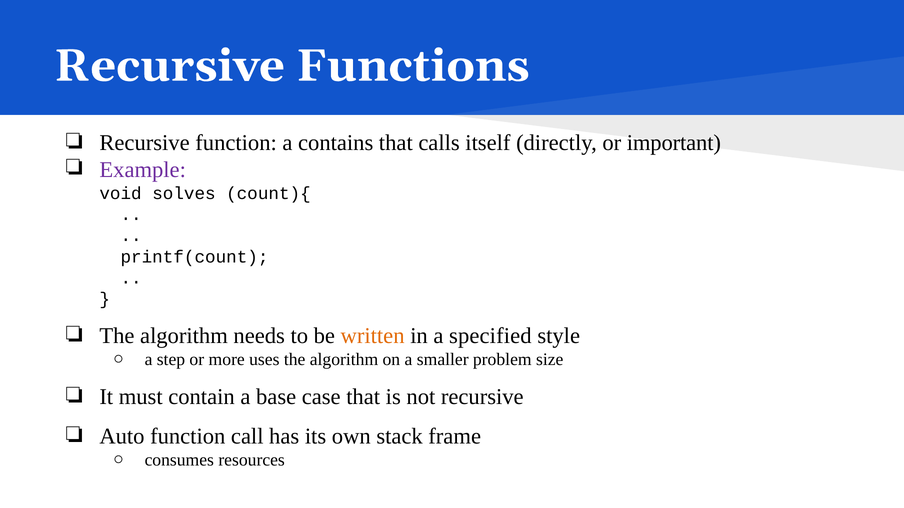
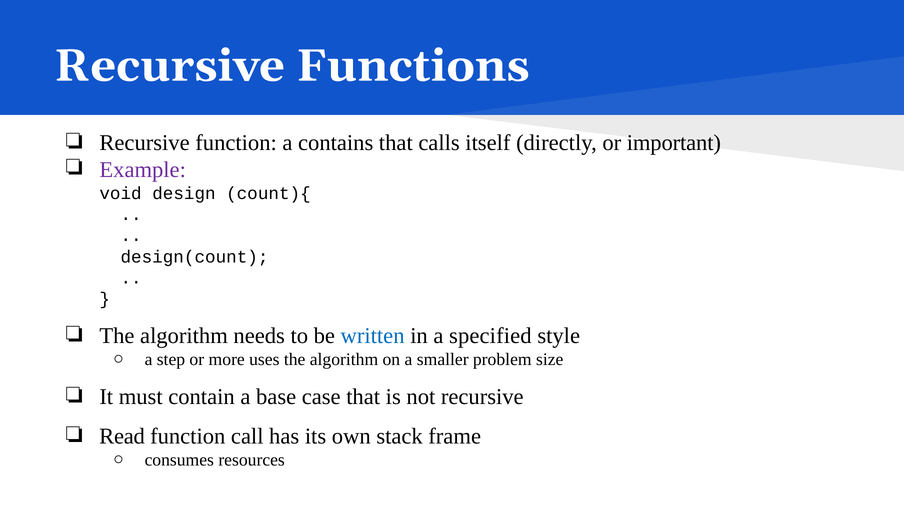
solves: solves -> design (184, 194)
printf(count: printf(count -> design(count (194, 257)
written colour: orange -> blue (373, 336)
Auto: Auto -> Read (122, 437)
